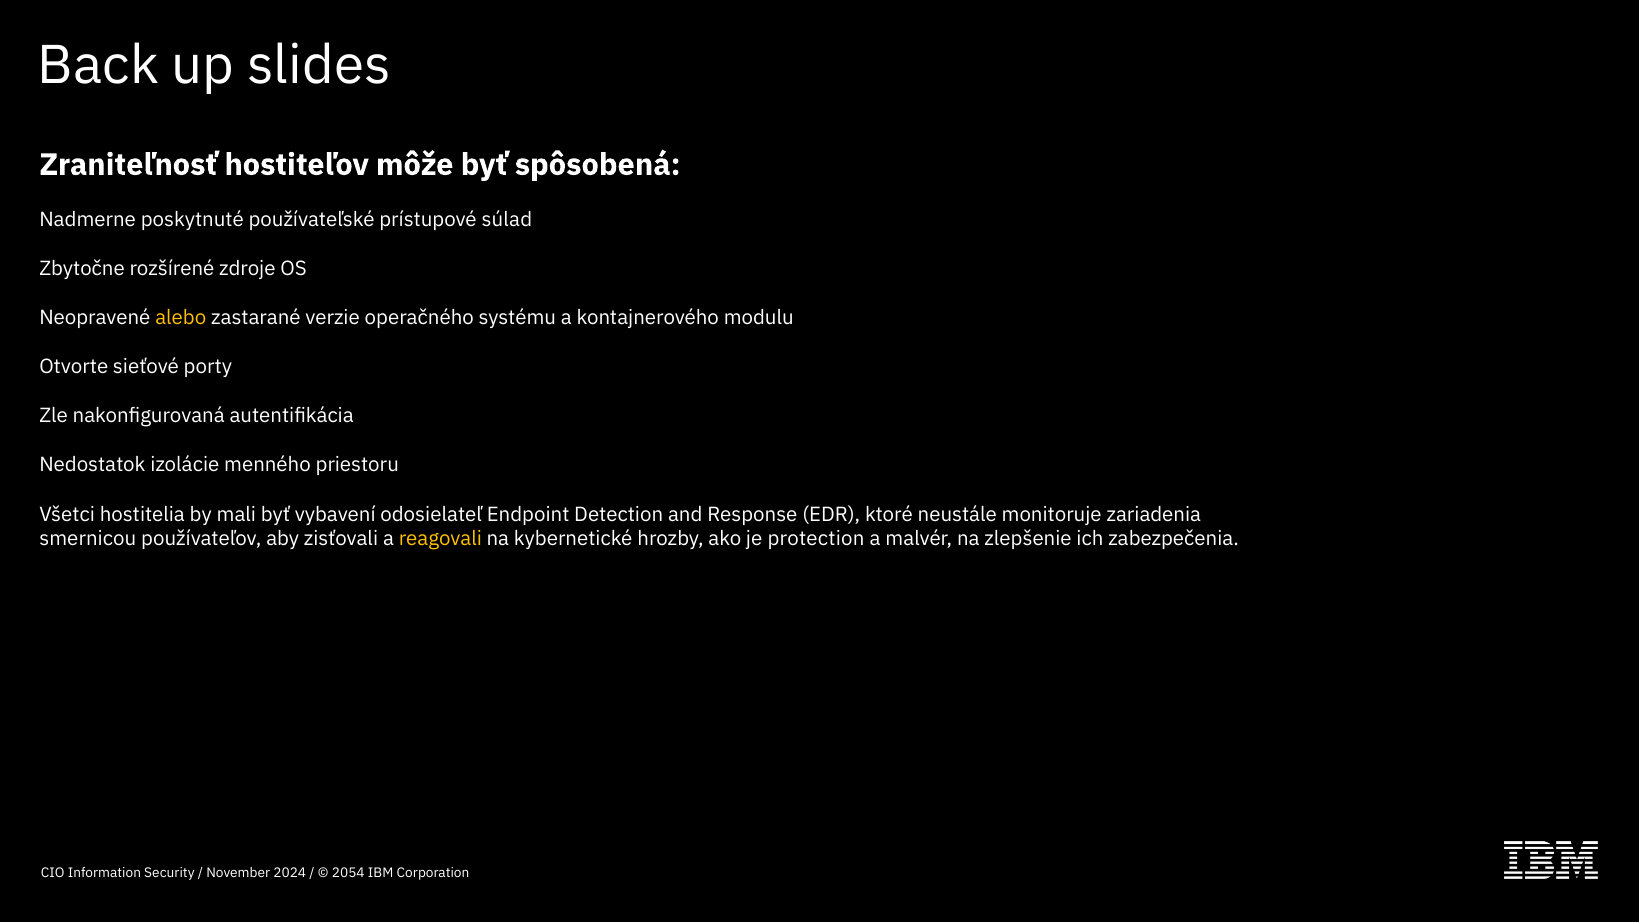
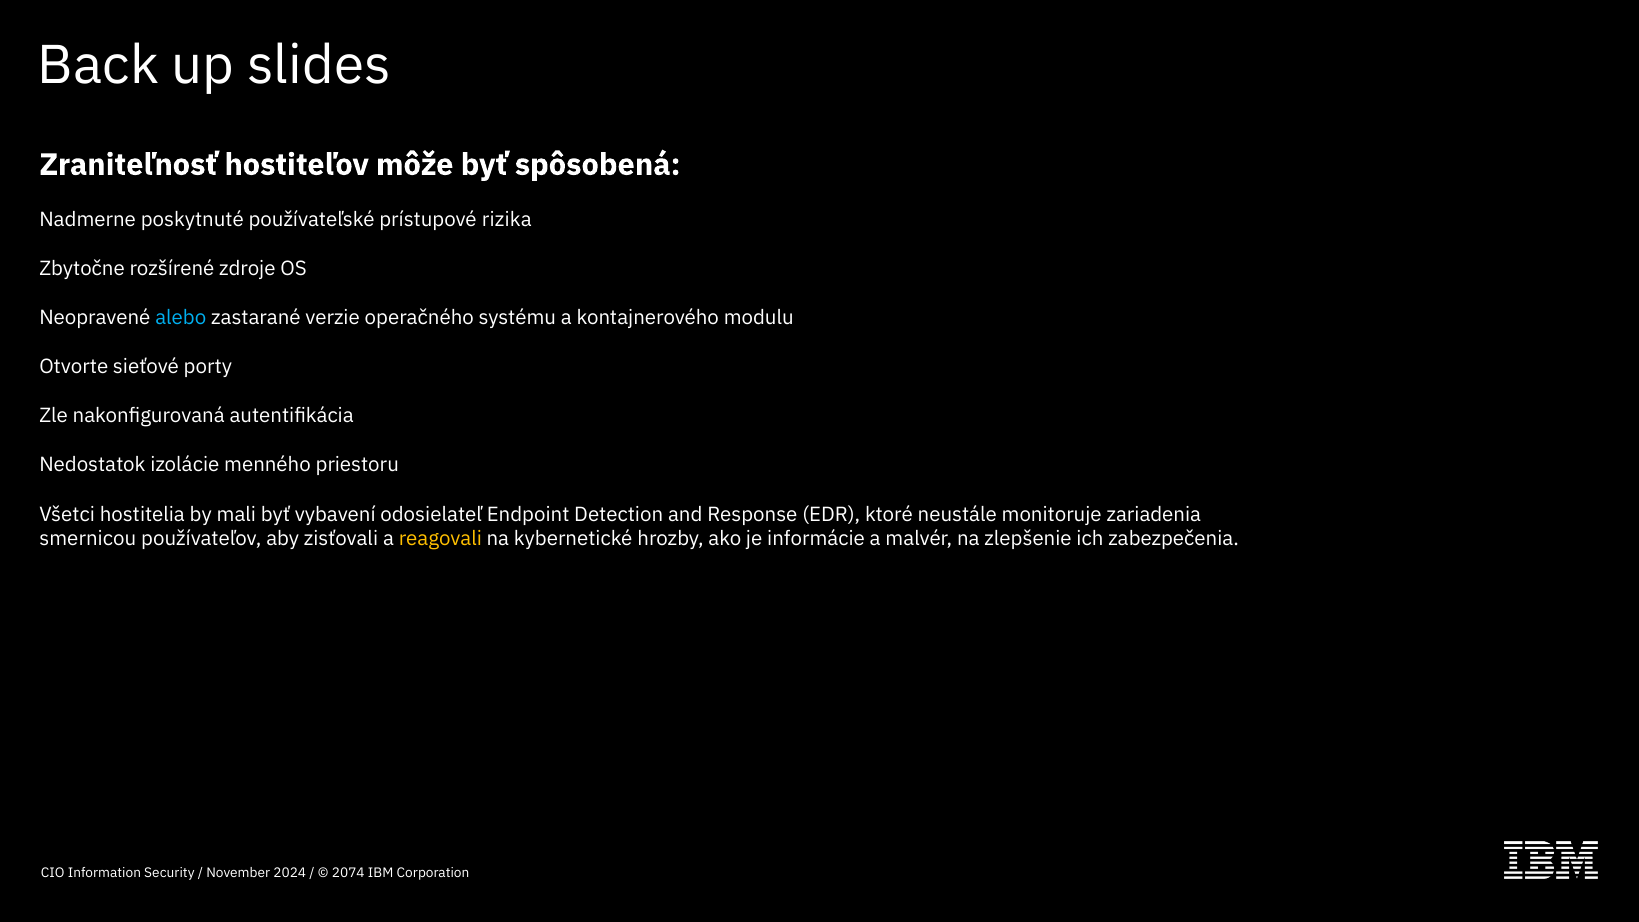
súlad: súlad -> rizika (507, 219)
alebo colour: yellow -> light blue (181, 318)
protection: protection -> informácie (816, 539)
2054: 2054 -> 2074 (348, 873)
